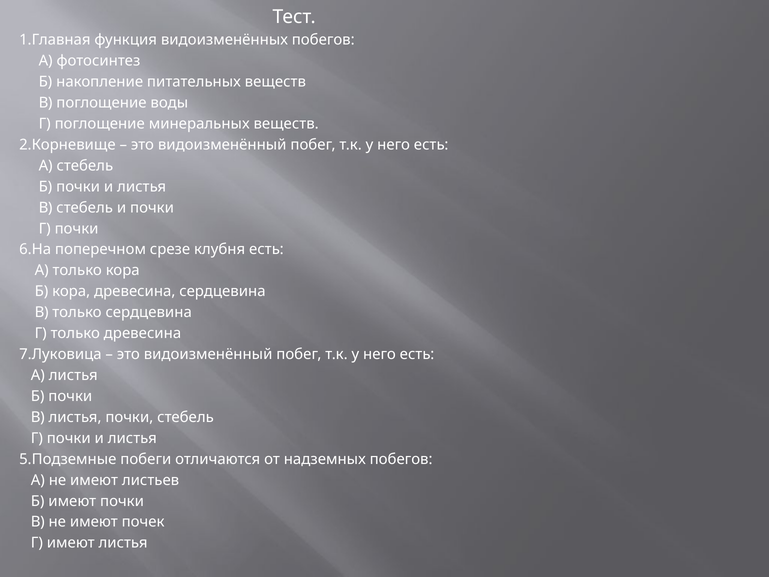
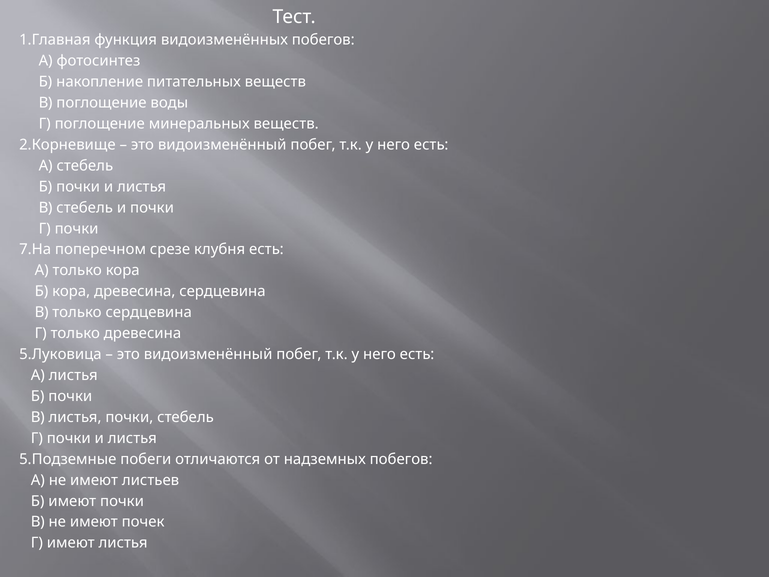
6.На: 6.На -> 7.На (35, 249)
7.Луковица: 7.Луковица -> 5.Луковица (60, 354)
